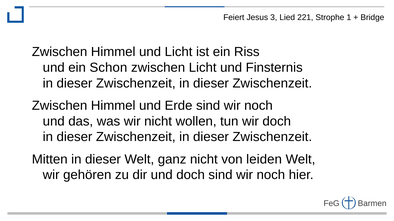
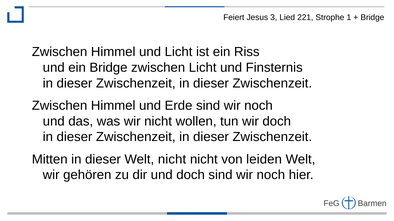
ein Schon: Schon -> Bridge (108, 68)
Welt ganz: ganz -> nicht (172, 160)
